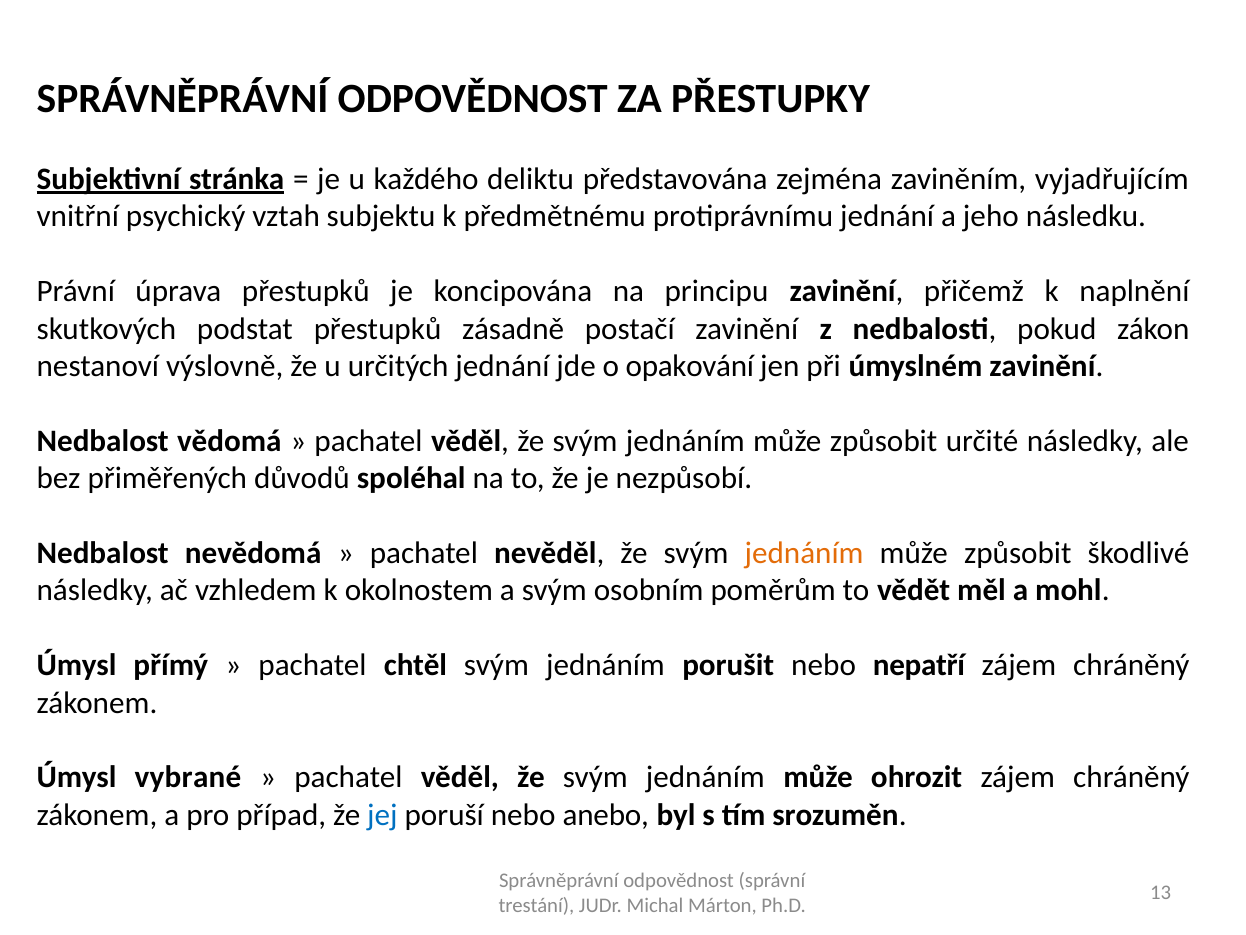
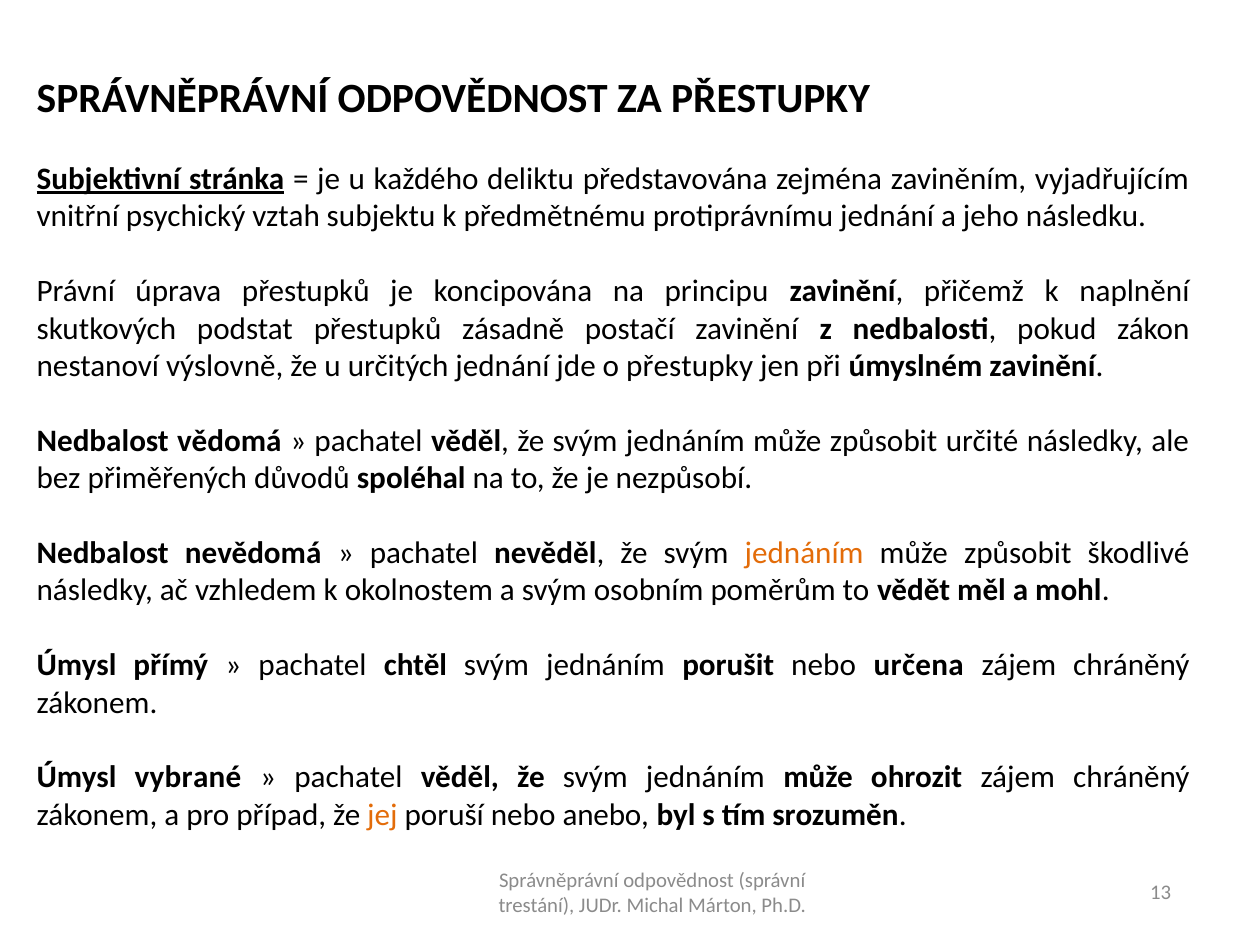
o opakování: opakování -> přestupky (690, 366)
nepatří: nepatří -> určena (919, 665)
jej colour: blue -> orange (382, 815)
